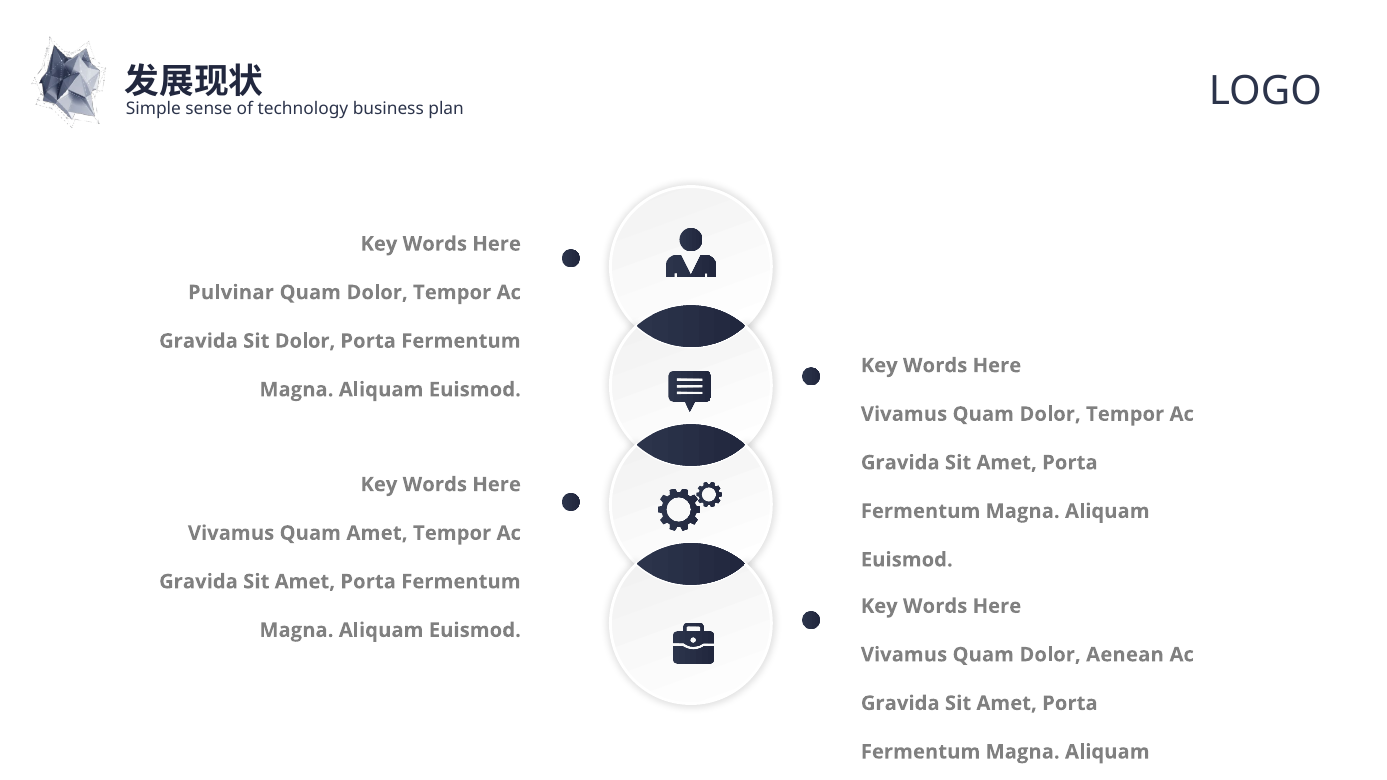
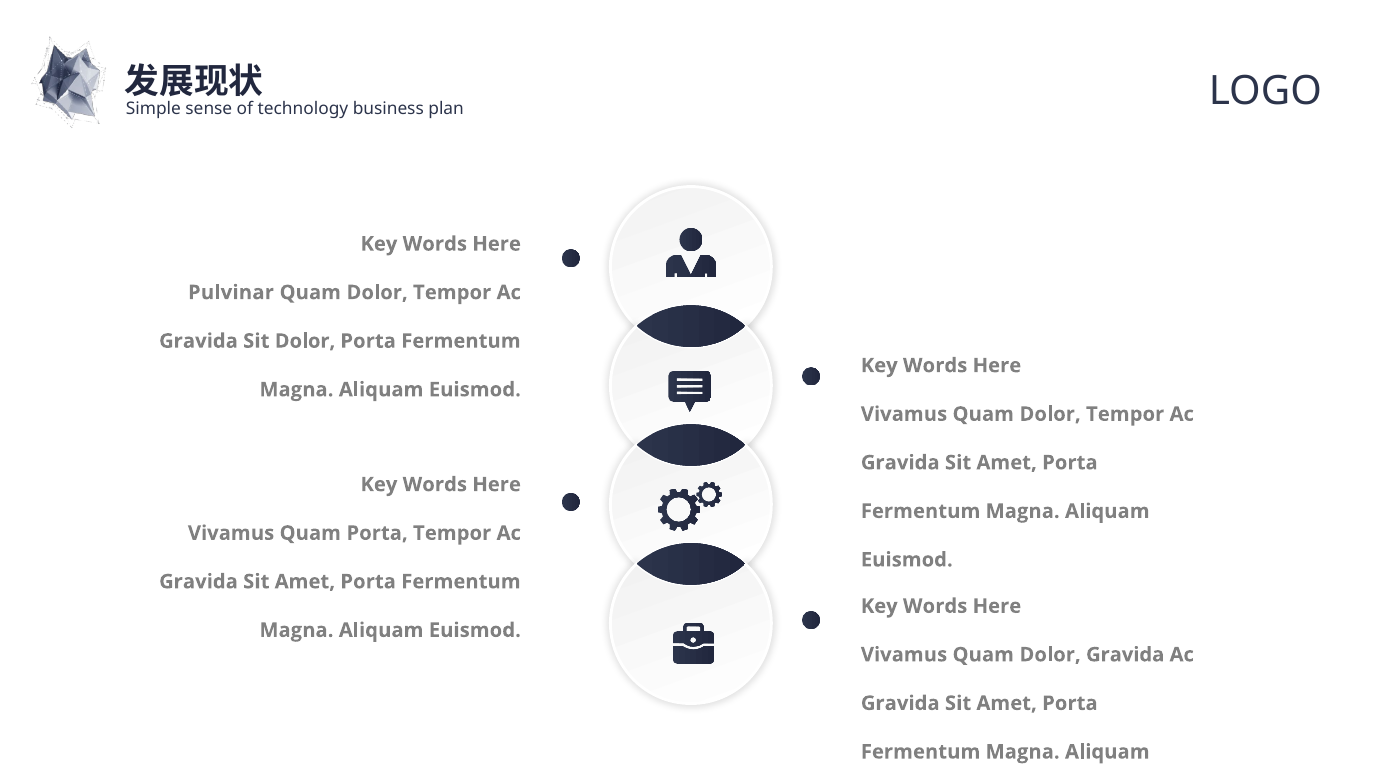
Quam Amet: Amet -> Porta (377, 533)
Dolor Aenean: Aenean -> Gravida (1125, 655)
